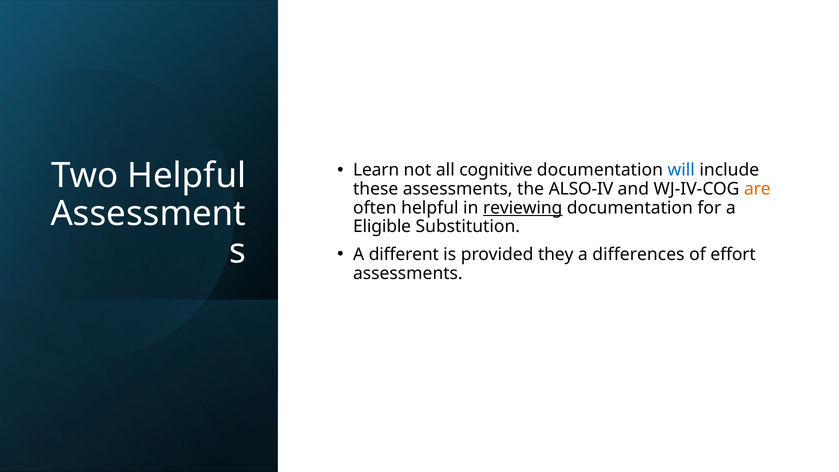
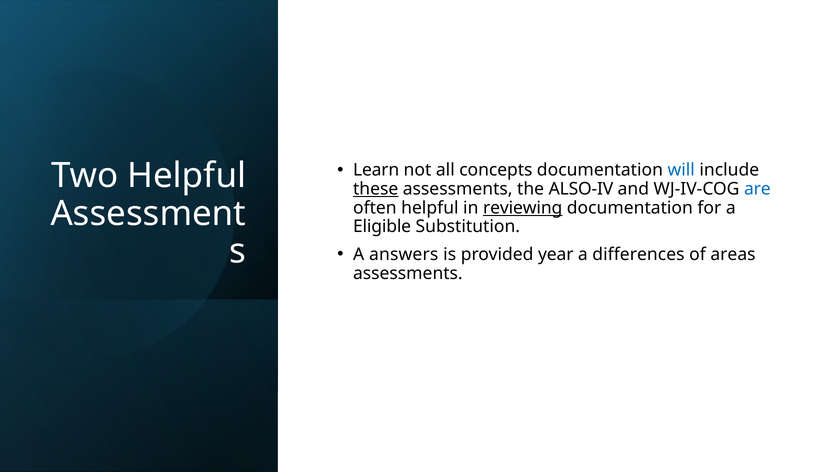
cognitive: cognitive -> concepts (496, 170)
these underline: none -> present (376, 189)
are colour: orange -> blue (757, 189)
different: different -> answers (404, 254)
they: they -> year (556, 254)
effort: effort -> areas (733, 254)
